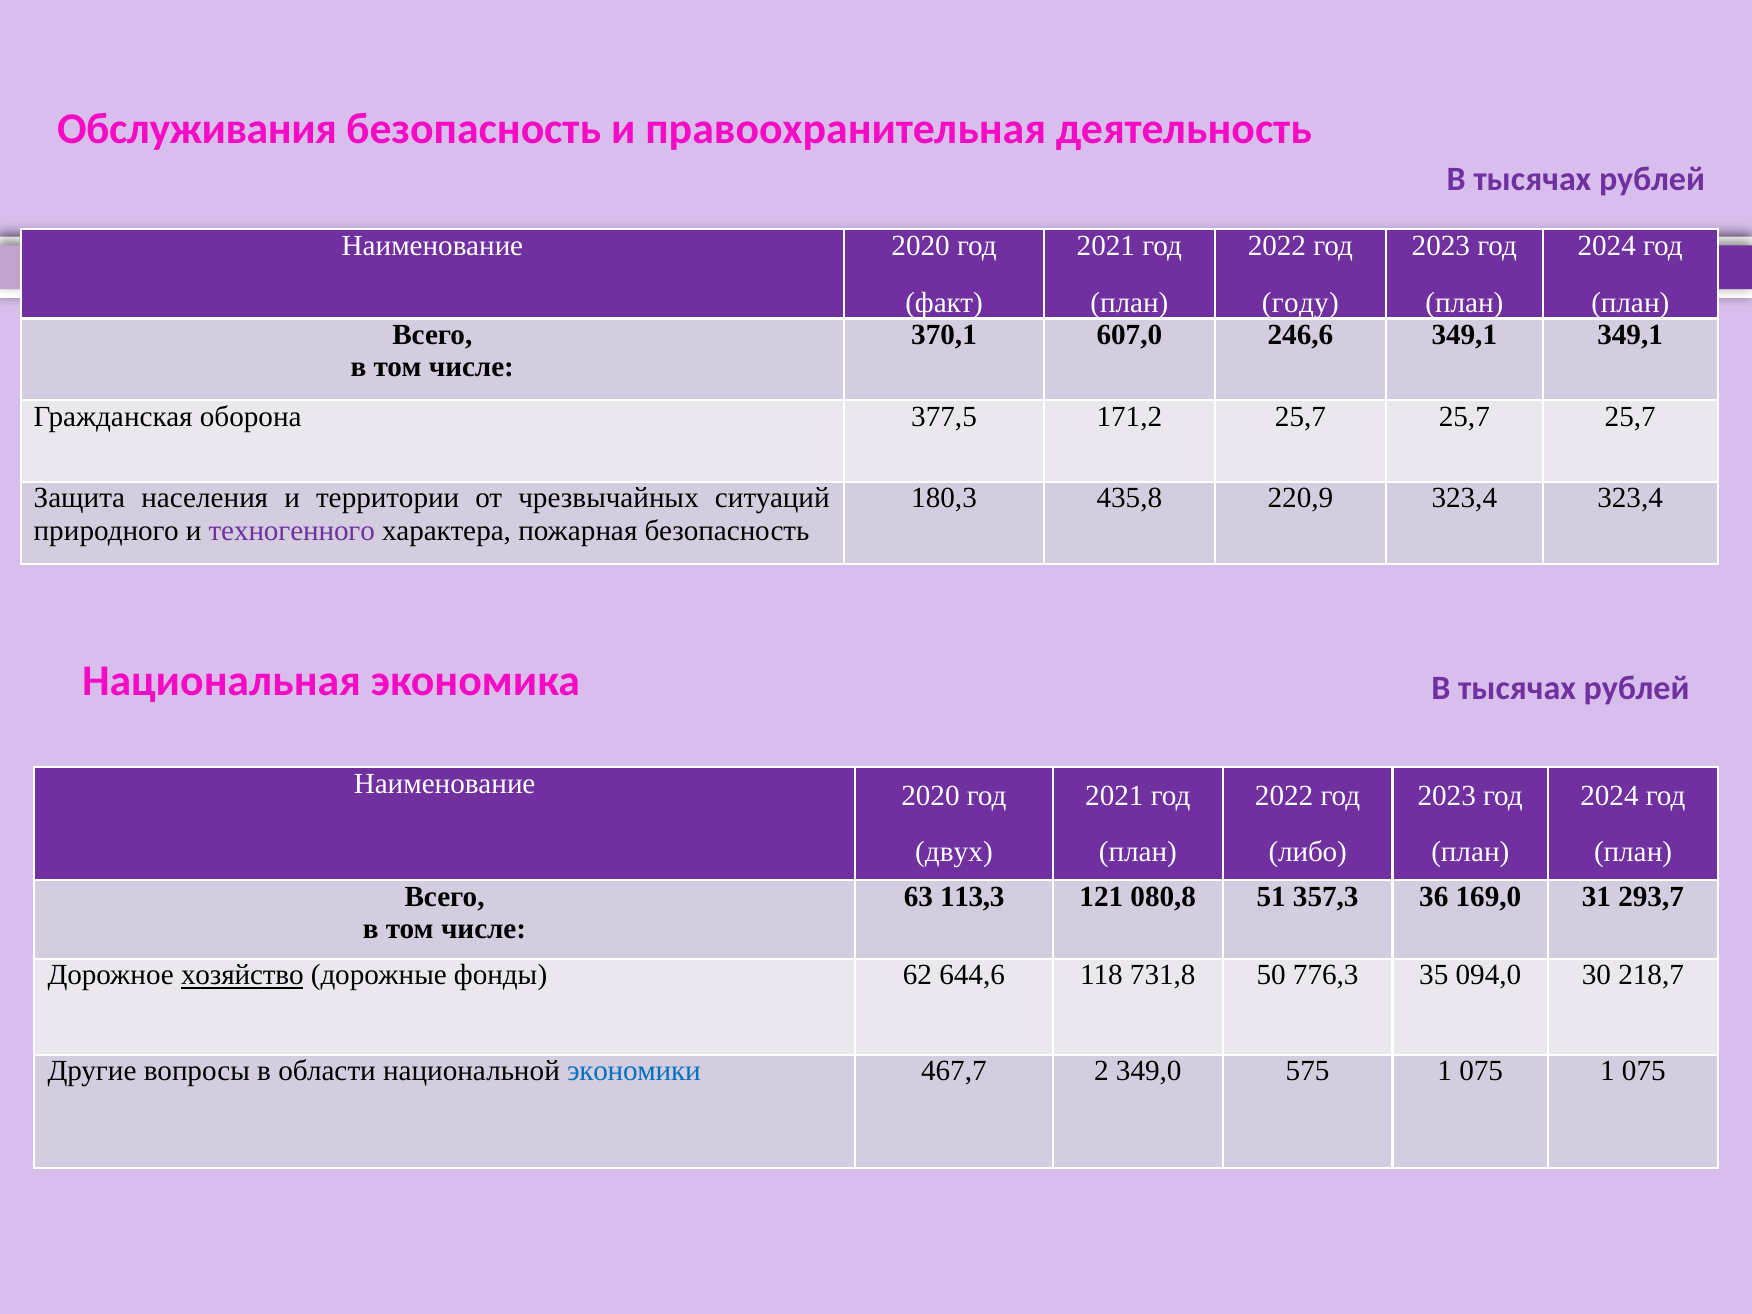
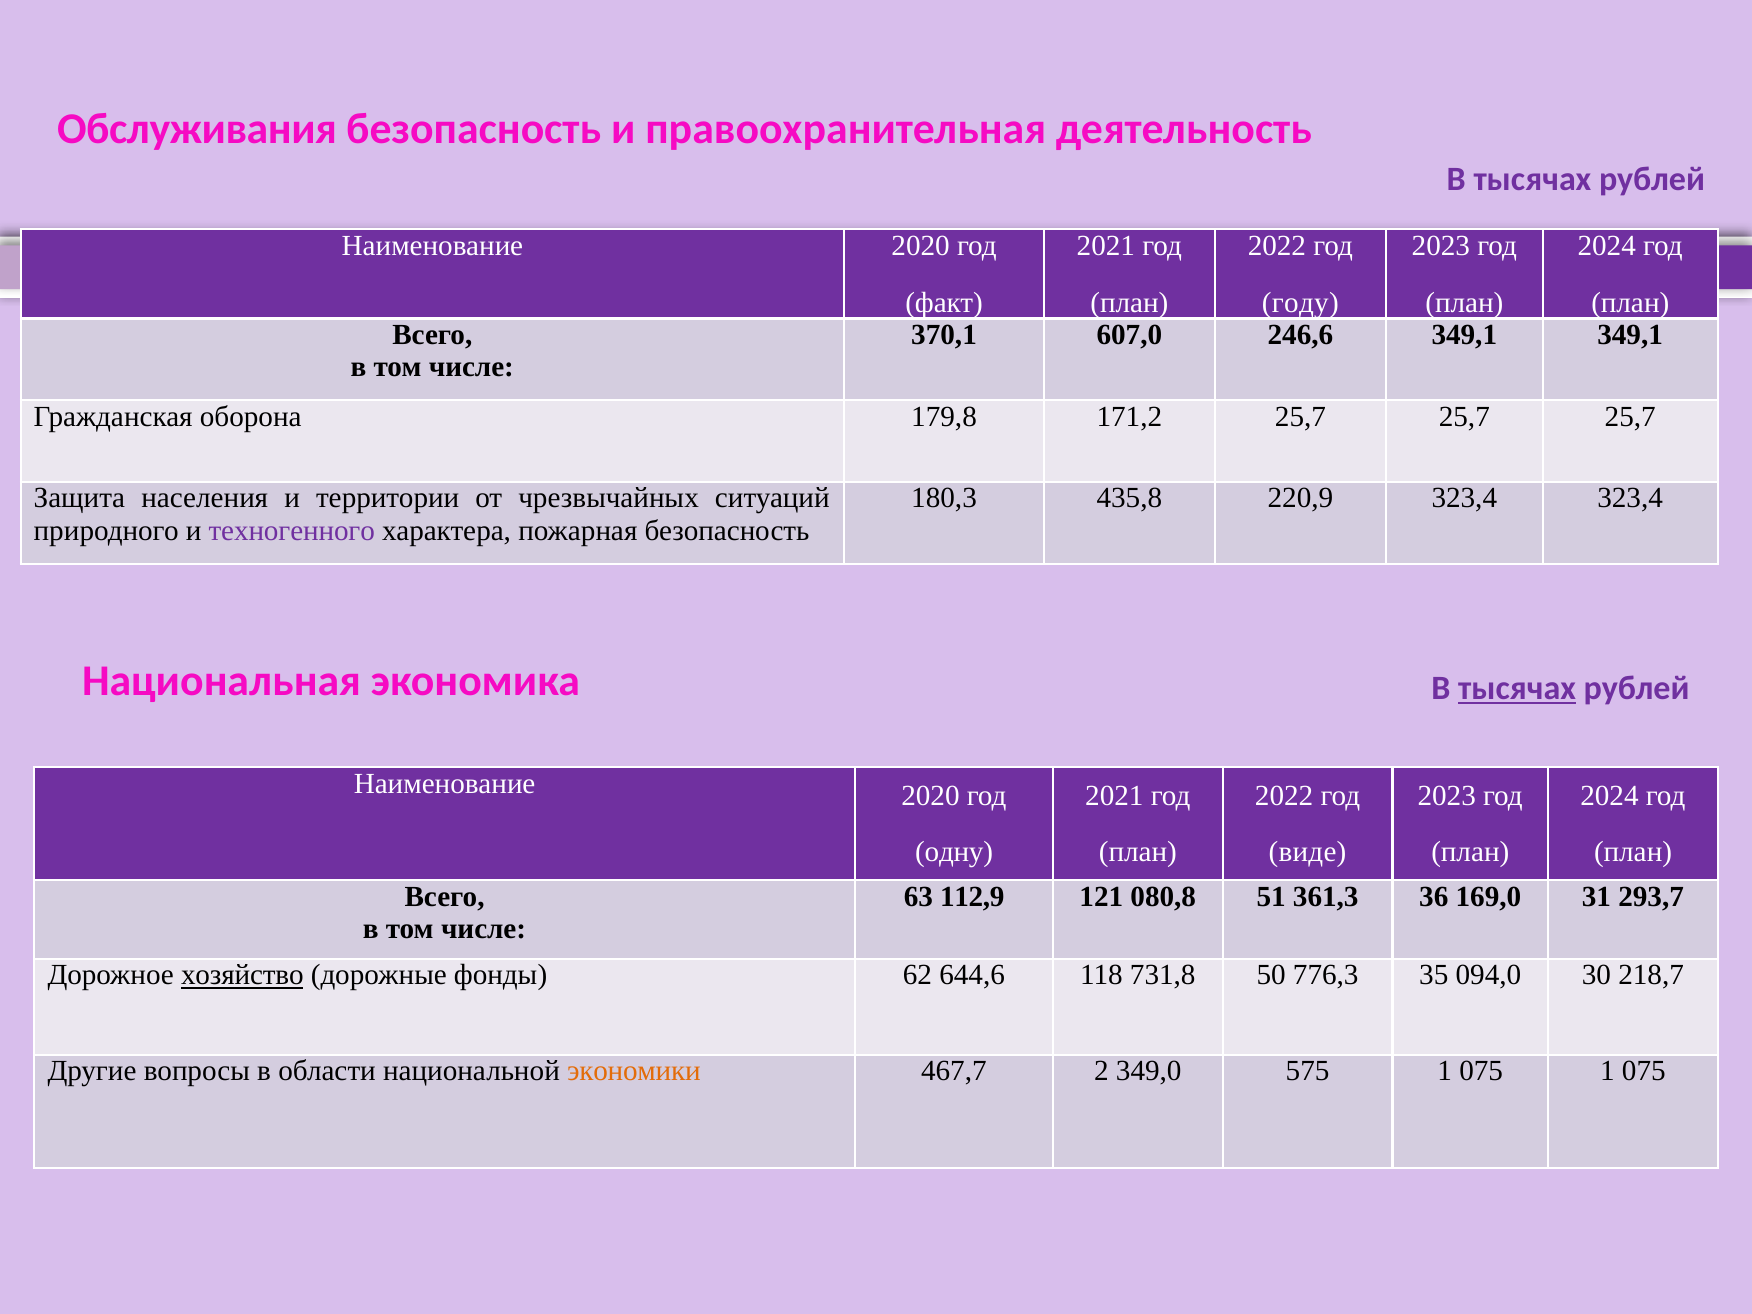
377,5: 377,5 -> 179,8 (944, 417)
тысячах underline: none -> present (1517, 688)
двух: двух -> одну (954, 852)
либо: либо -> виде (1308, 852)
113,3: 113,3 -> 112,9 (972, 897)
357,3: 357,3 -> 361,3 (1326, 897)
экономики colour: blue -> orange (634, 1071)
